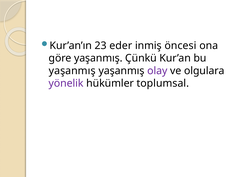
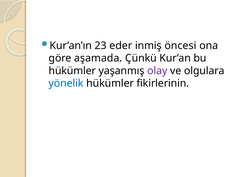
göre yaşanmış: yaşanmış -> aşamada (98, 58)
yaşanmış: yaşanmış -> hükümler (72, 70)
yönelik colour: purple -> blue (66, 83)
toplumsal: toplumsal -> fikirlerinin (163, 83)
